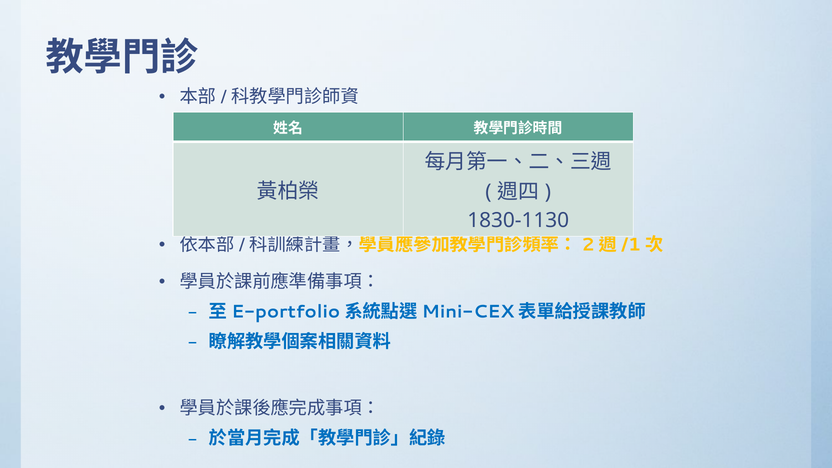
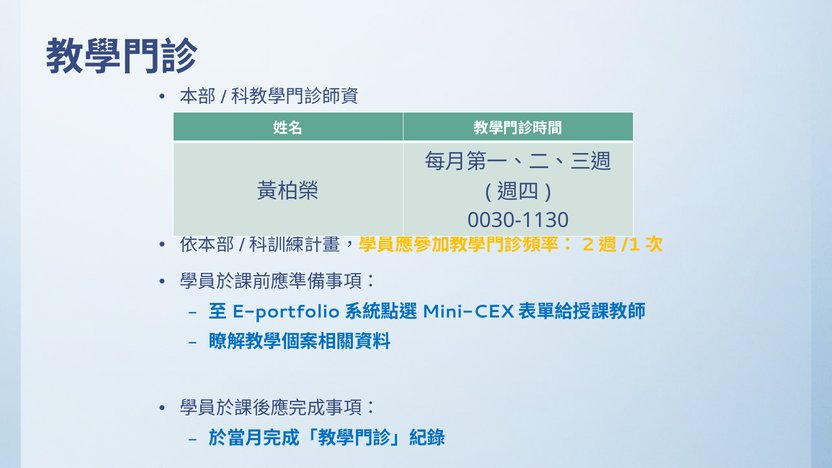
1830-1130: 1830-1130 -> 0030-1130 (518, 220)
